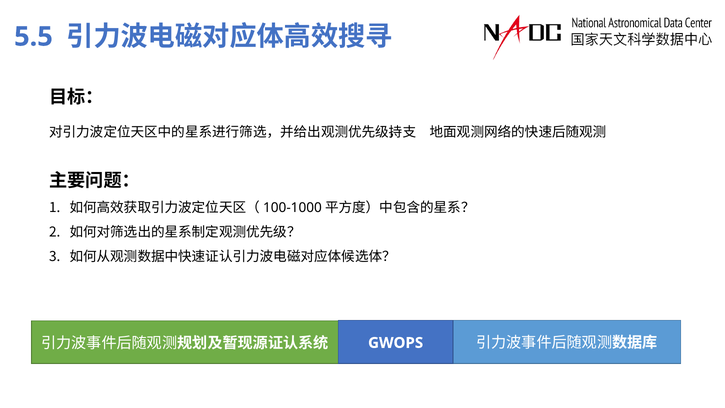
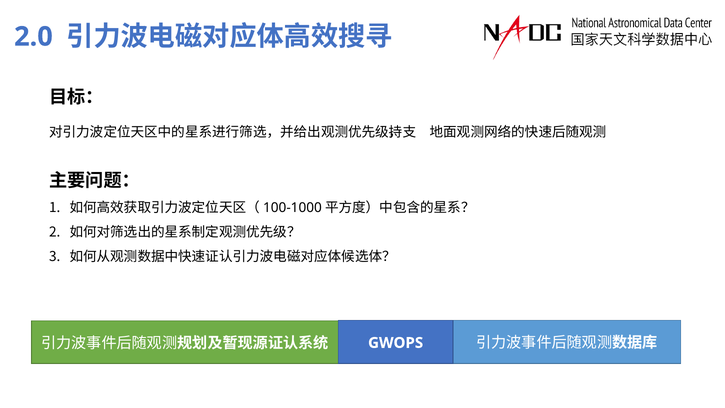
5.5: 5.5 -> 2.0 (33, 37)
